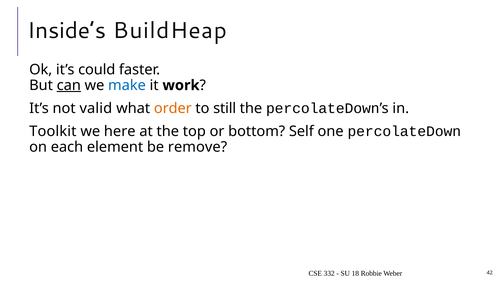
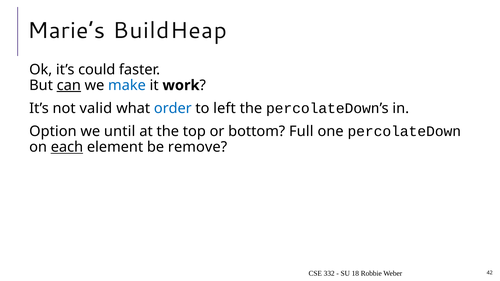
Inside’s: Inside’s -> Marie’s (66, 31)
order colour: orange -> blue (173, 108)
still: still -> left (225, 108)
Toolkit: Toolkit -> Option (53, 131)
here: here -> until (120, 131)
Self: Self -> Full (301, 131)
each underline: none -> present (67, 147)
